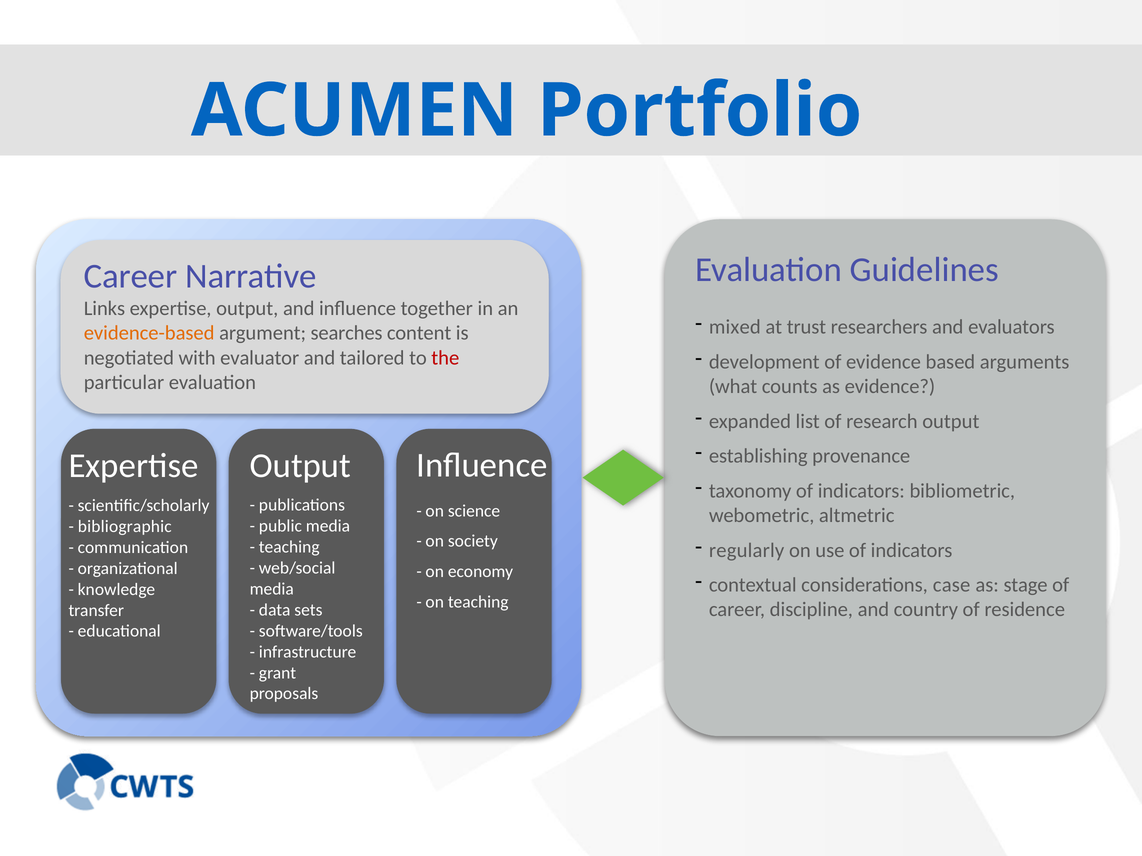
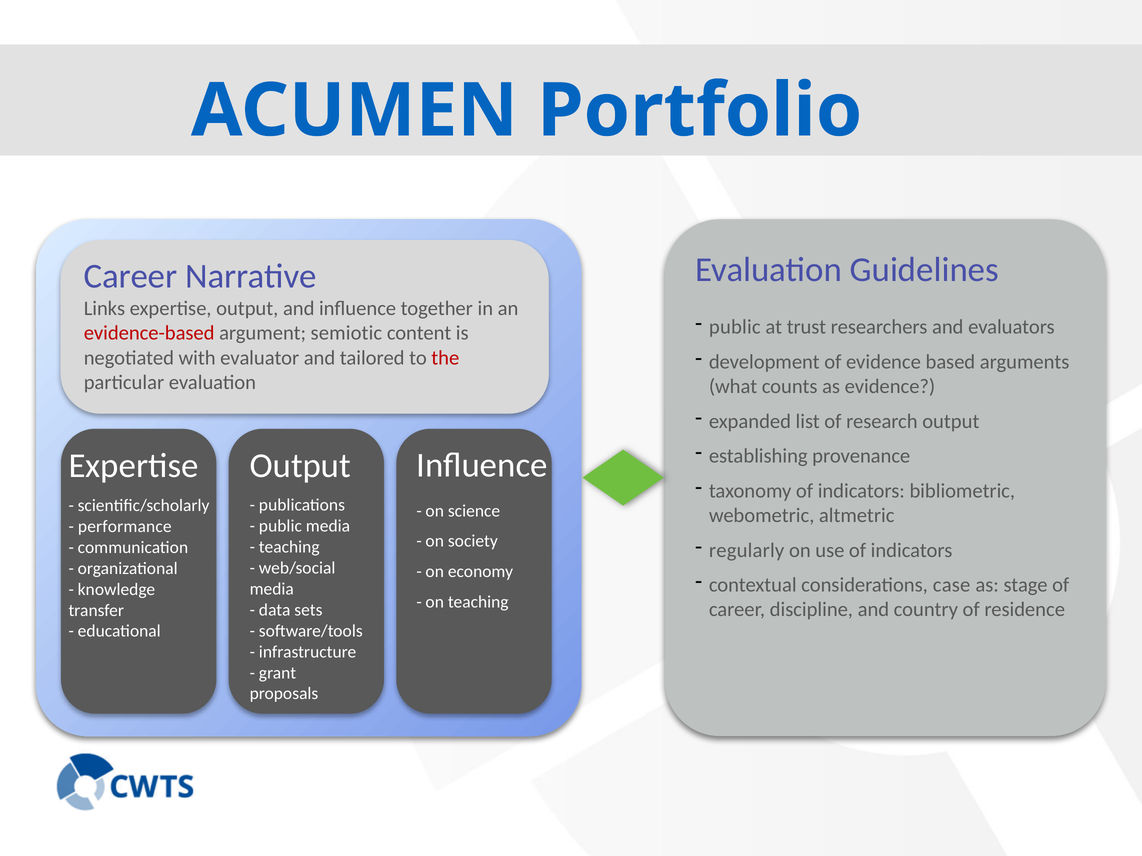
mixed: mixed -> public (735, 327)
evidence-based colour: orange -> red (149, 333)
searches: searches -> semiotic (346, 333)
bibliographic: bibliographic -> performance (125, 527)
